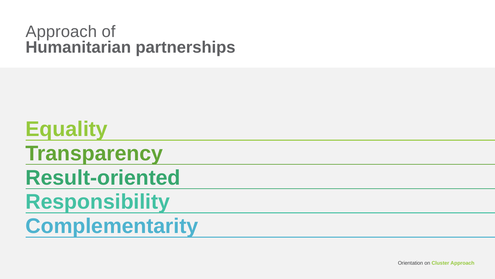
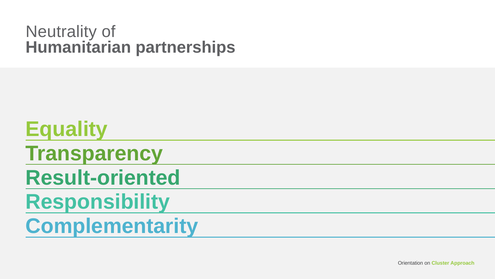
Approach: Approach -> Neutrality (61, 32)
